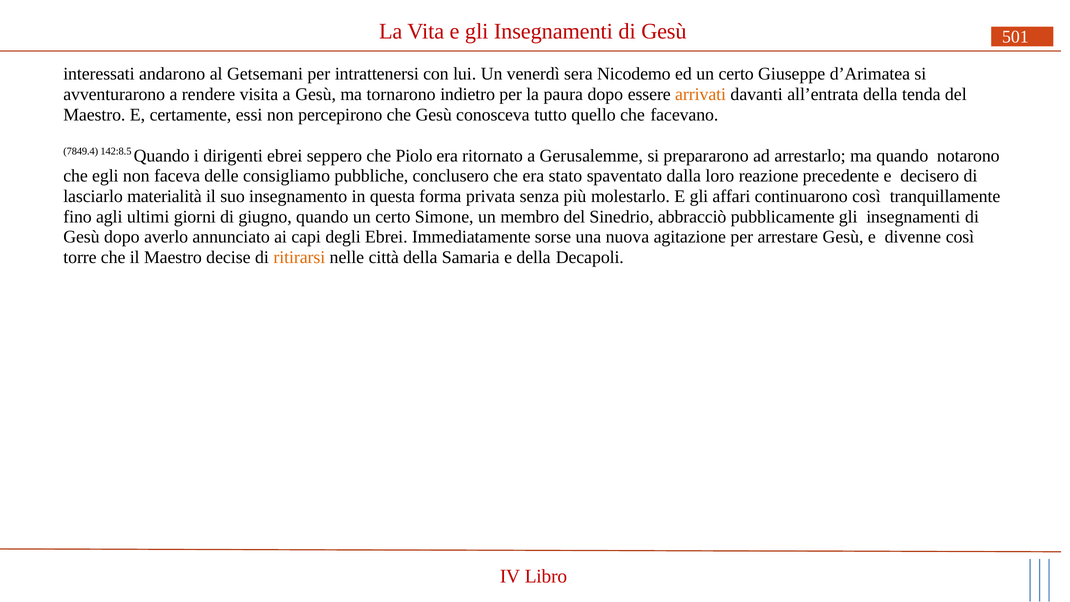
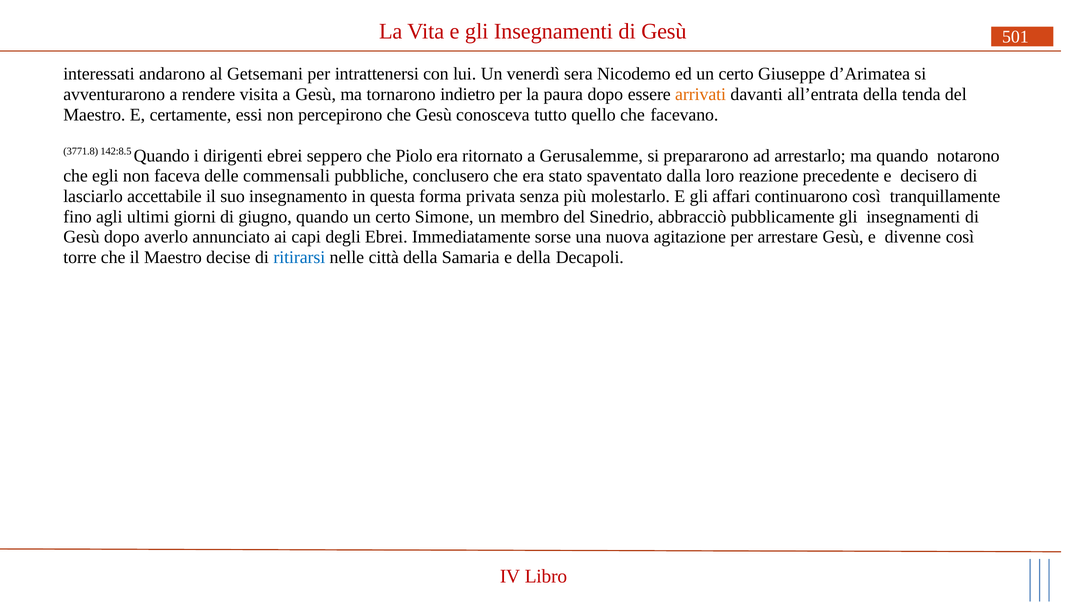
7849.4: 7849.4 -> 3771.8 (81, 152)
consigliamo: consigliamo -> commensali (286, 176)
materialità: materialità -> accettabile (164, 197)
ritirarsi colour: orange -> blue (299, 258)
